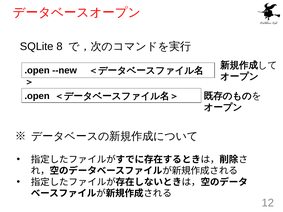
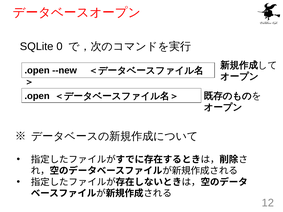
8: 8 -> 0 (60, 47)
